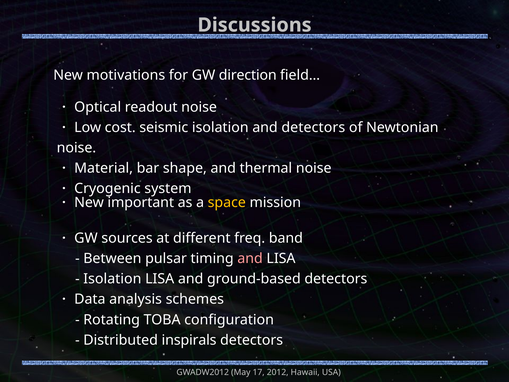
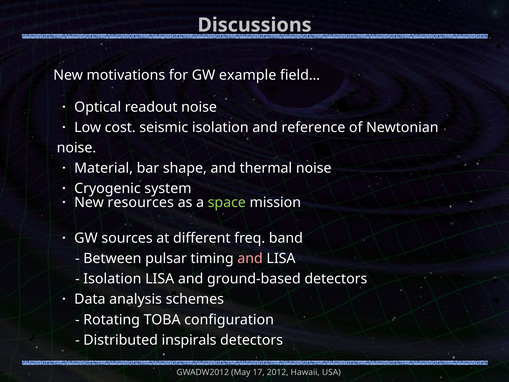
direction: direction -> example (248, 75)
and detectors: detectors -> reference (313, 127)
important: important -> resources (141, 202)
space colour: yellow -> light green (227, 202)
